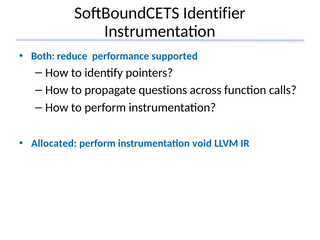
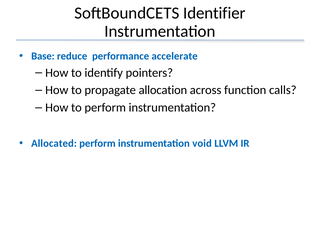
Both: Both -> Base (43, 56)
supported: supported -> accelerate (175, 56)
questions: questions -> allocation (163, 90)
